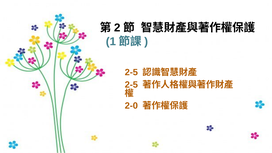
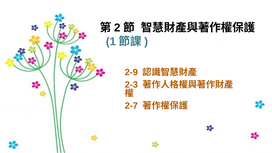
2-5: 2-5 -> 2-9 (131, 72)
2-5: 2-5 -> 2-3 (131, 85)
2-0: 2-0 -> 2-7 (131, 106)
